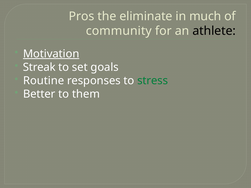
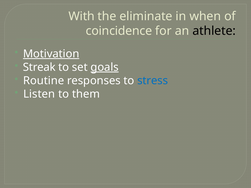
Pros: Pros -> With (82, 16)
much: much -> when (205, 16)
community: community -> coincidence (119, 31)
goals underline: none -> present (105, 67)
stress colour: green -> blue (153, 81)
Better: Better -> Listen (39, 94)
